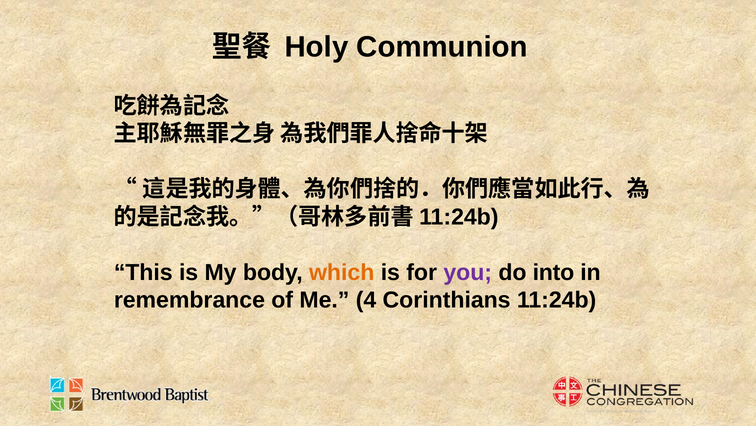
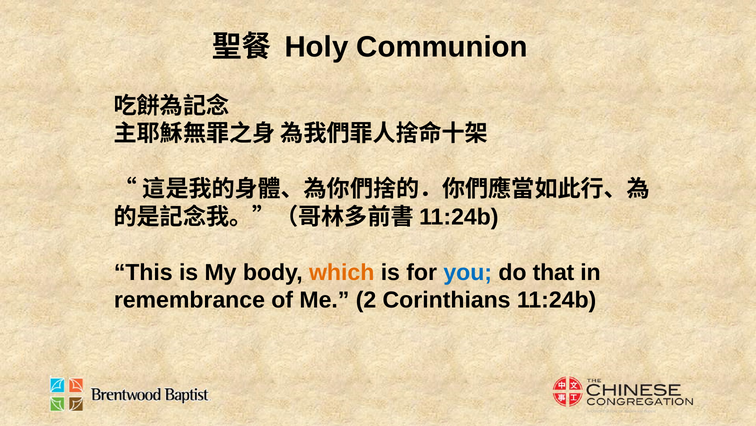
you colour: purple -> blue (468, 272)
into: into -> that (553, 272)
4: 4 -> 2 (366, 300)
